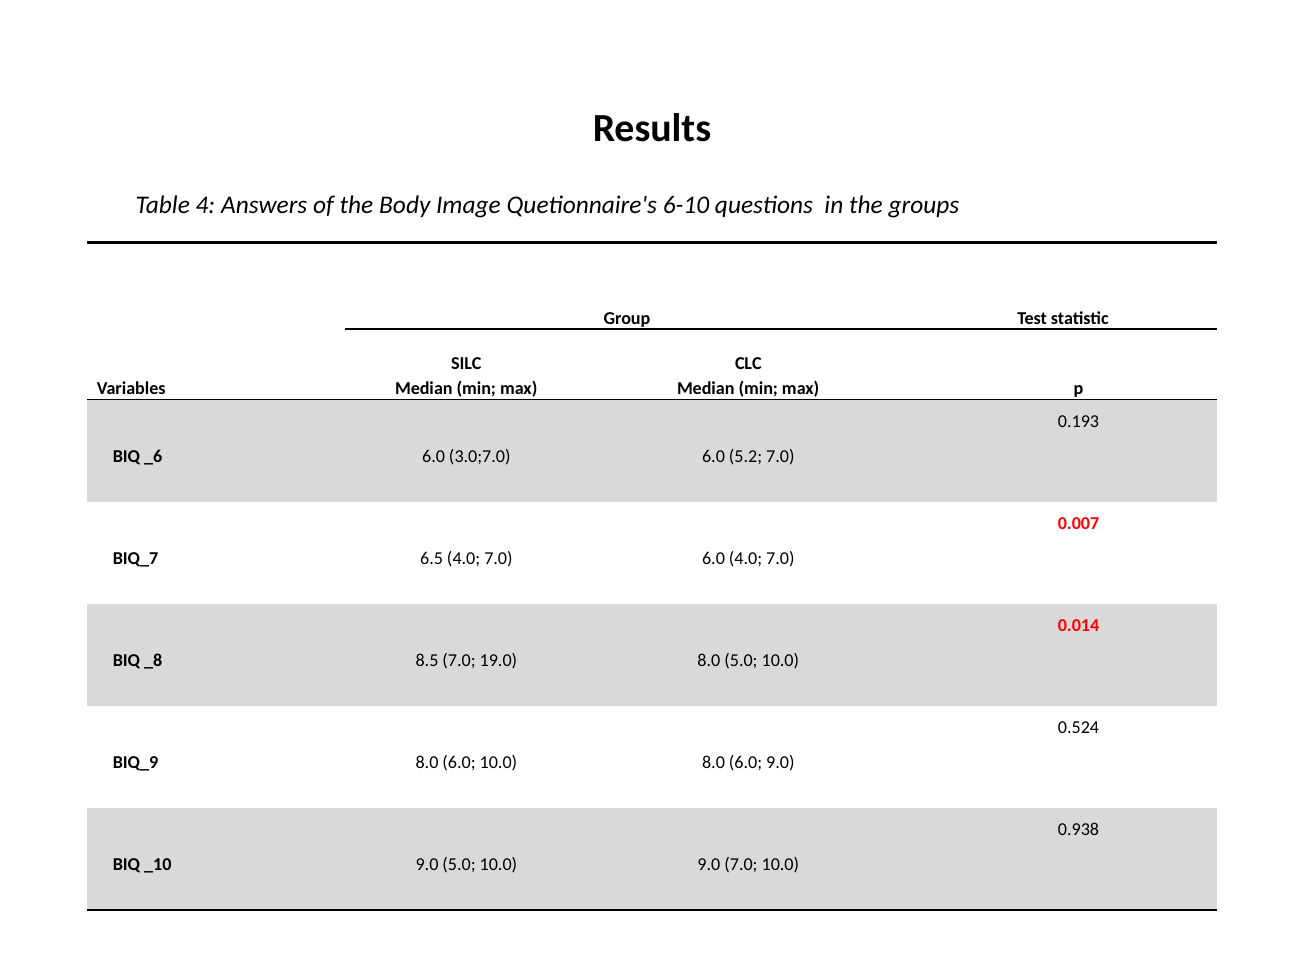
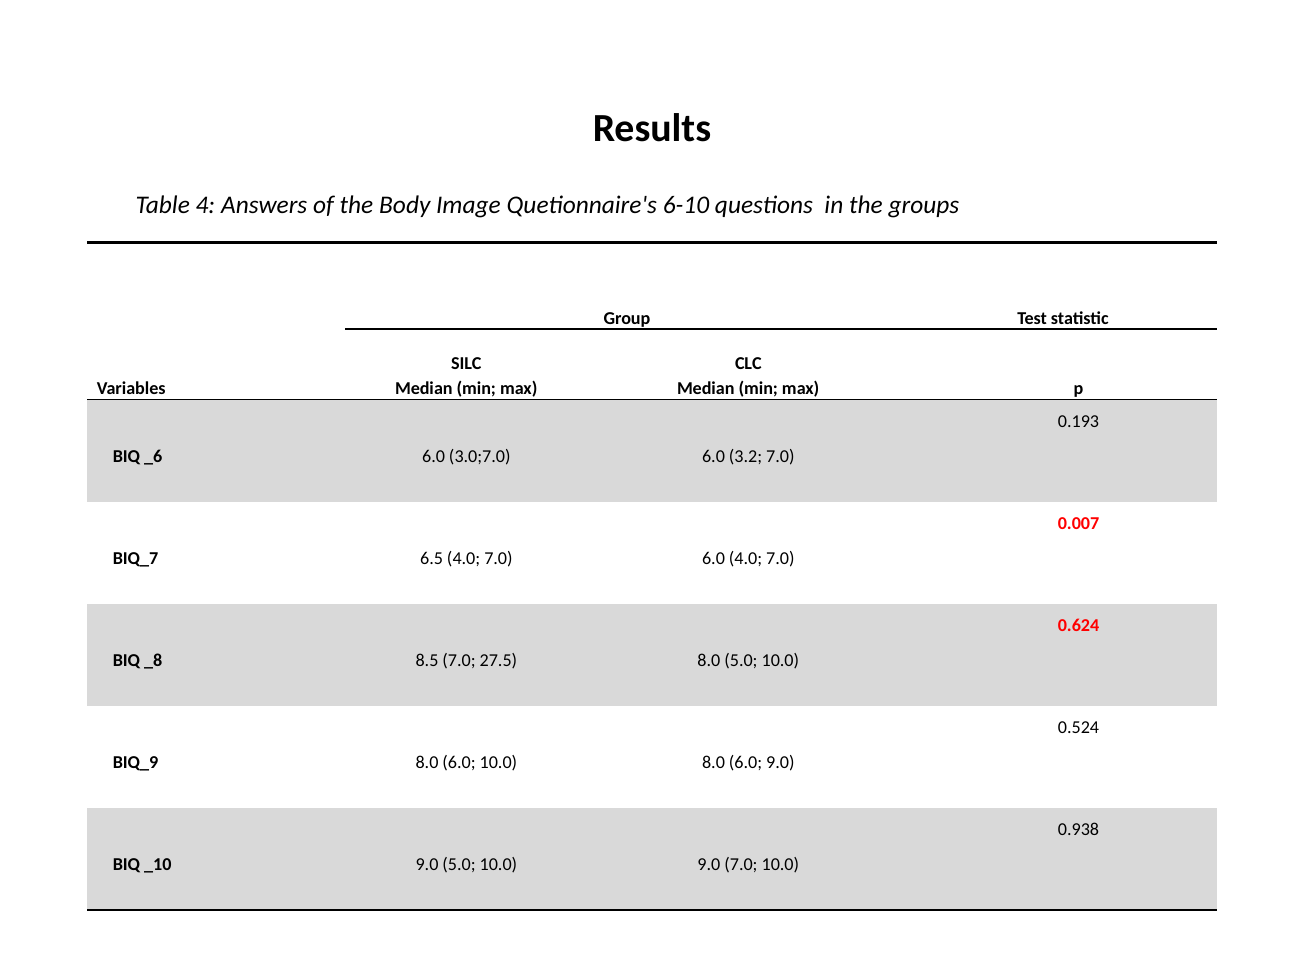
5.2: 5.2 -> 3.2 (745, 456)
0.014: 0.014 -> 0.624 (1079, 626)
19.0: 19.0 -> 27.5 (498, 660)
